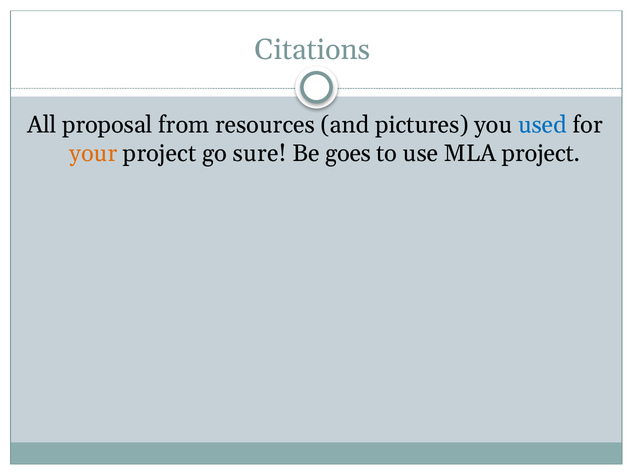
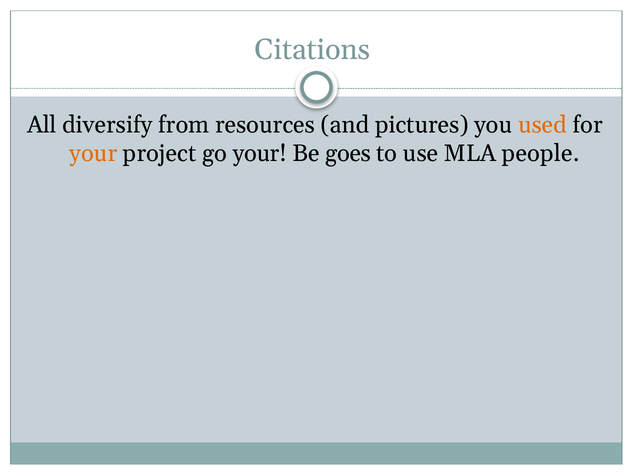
proposal: proposal -> diversify (107, 125)
used colour: blue -> orange (543, 125)
go sure: sure -> your (260, 153)
MLA project: project -> people (541, 153)
